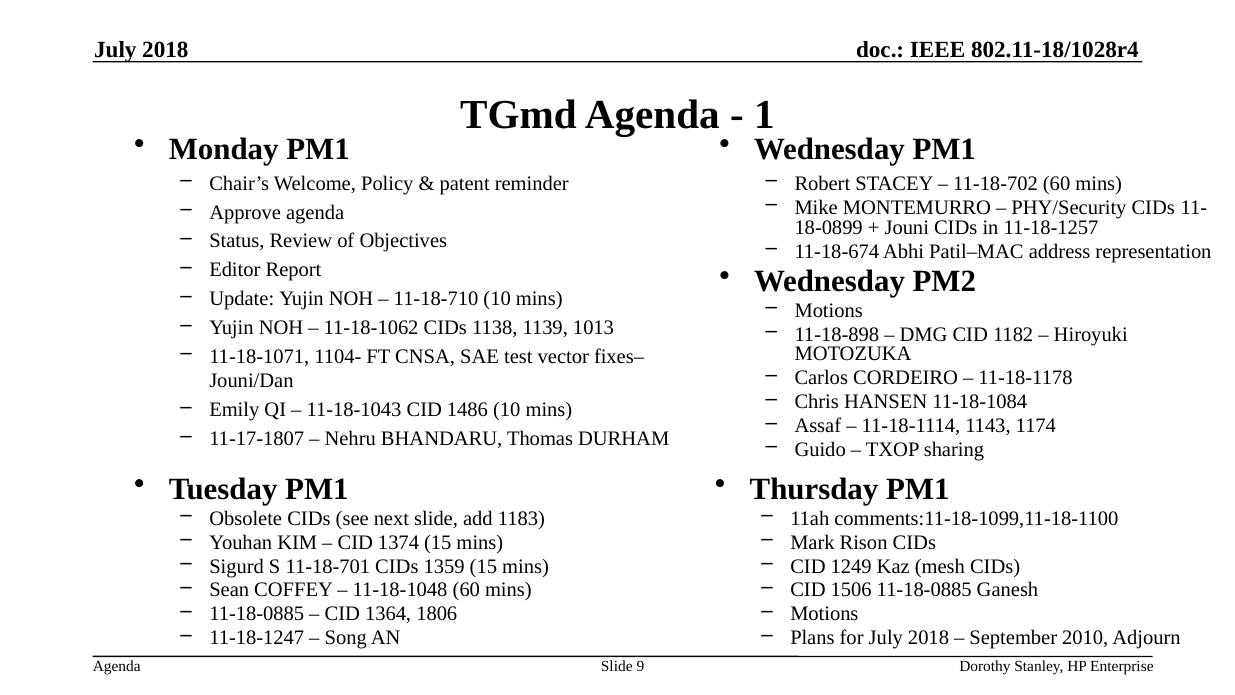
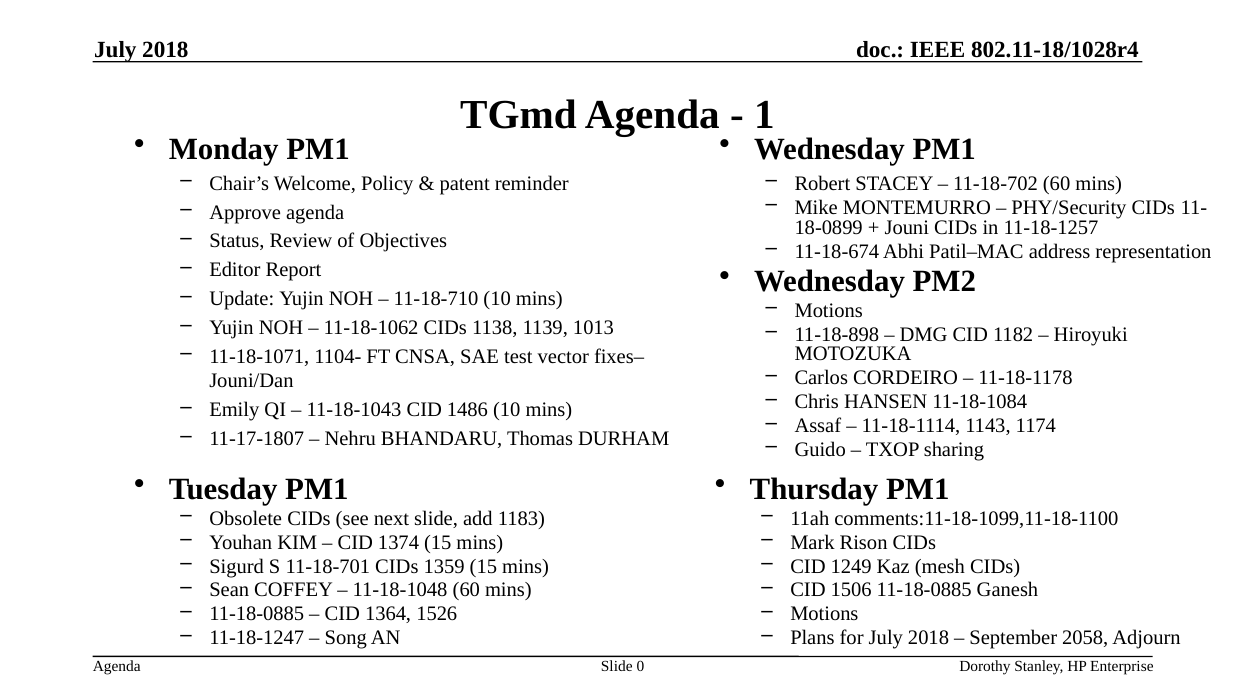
1806: 1806 -> 1526 (437, 614)
2010: 2010 -> 2058 (1085, 638)
9: 9 -> 0 (640, 666)
